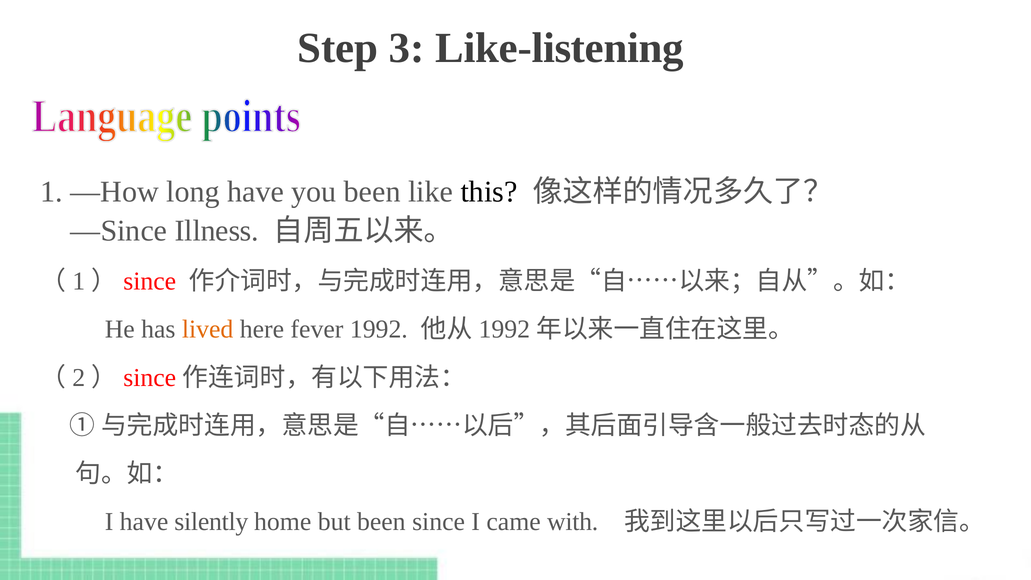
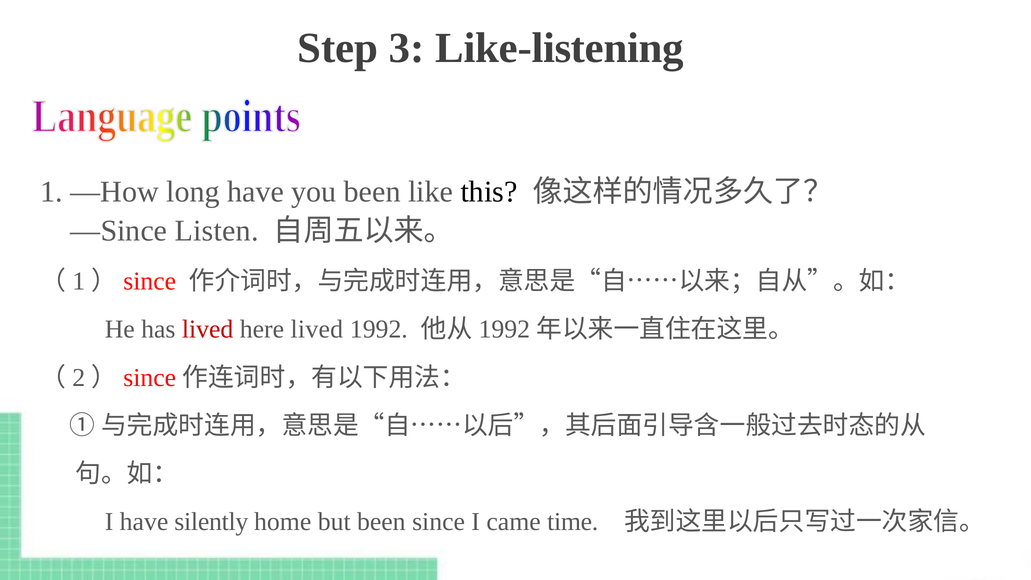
Illness: Illness -> Listen (217, 231)
lived colour: orange -> red (208, 329)
here fever: fever -> lived (317, 329)
with: with -> time (573, 522)
